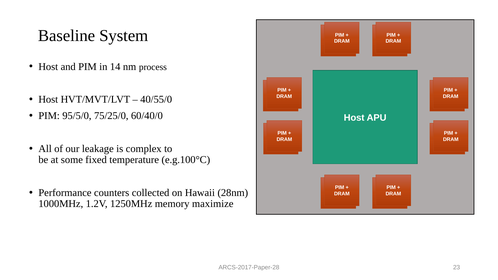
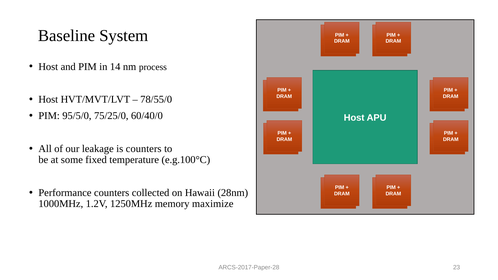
40/55/0: 40/55/0 -> 78/55/0 (156, 100)
is complex: complex -> counters (144, 149)
